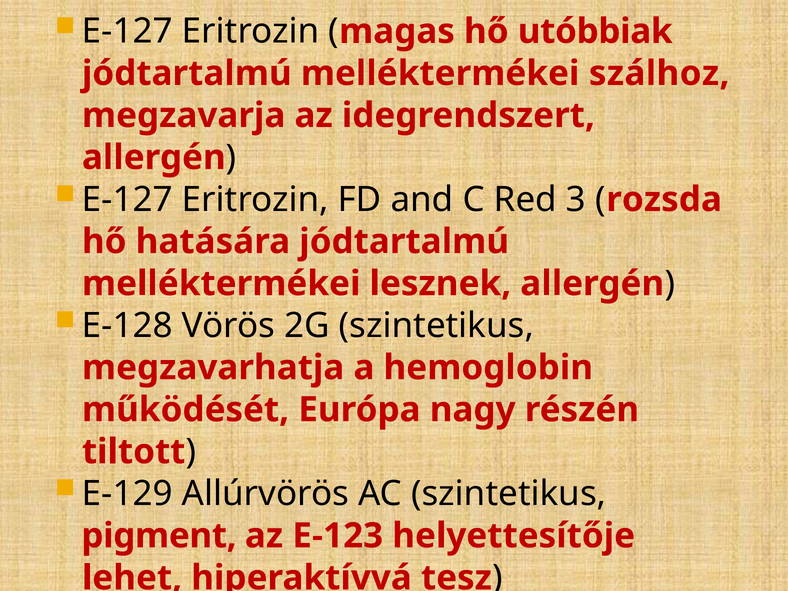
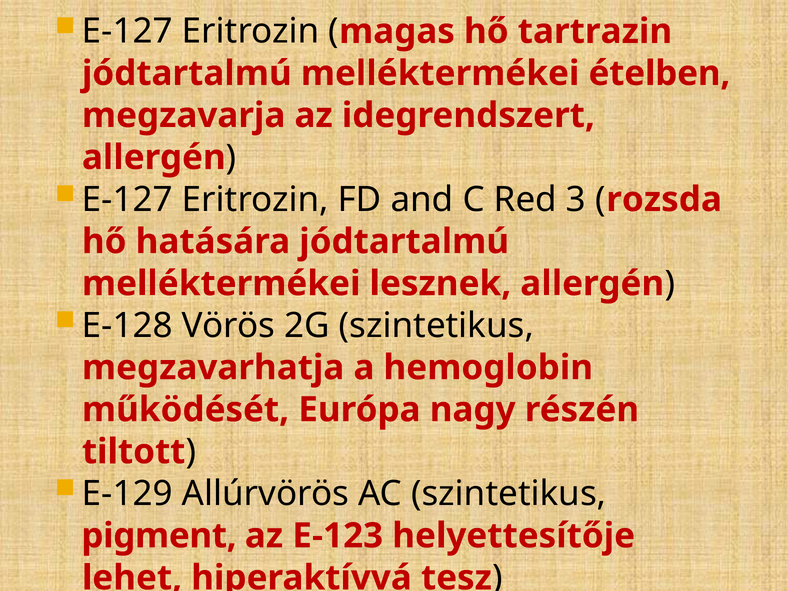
utóbbiak: utóbbiak -> tartrazin (595, 31)
szálhoz: szálhoz -> ételben (659, 73)
